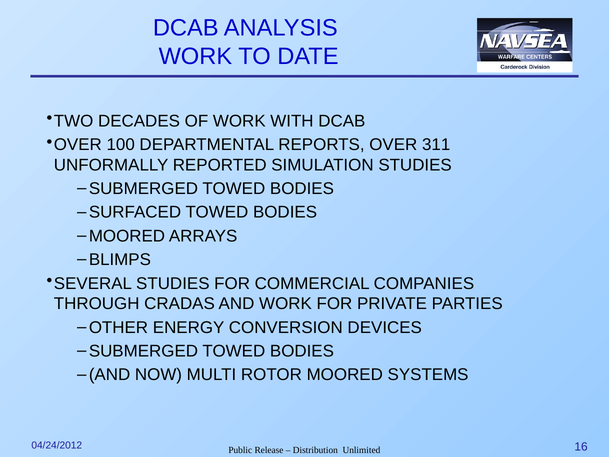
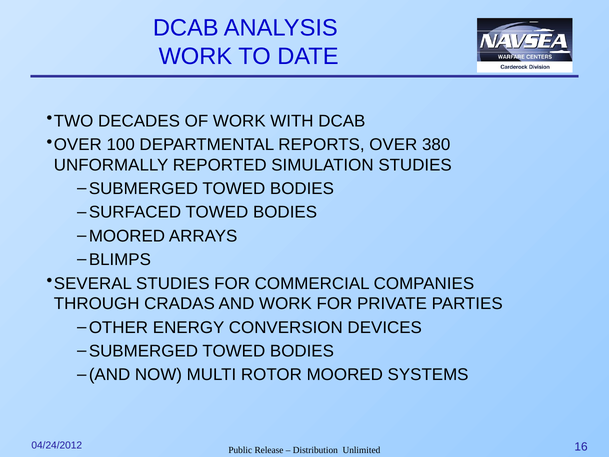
311: 311 -> 380 (436, 145)
